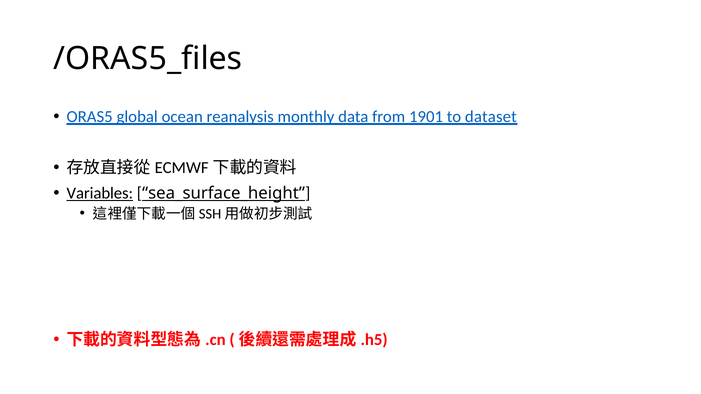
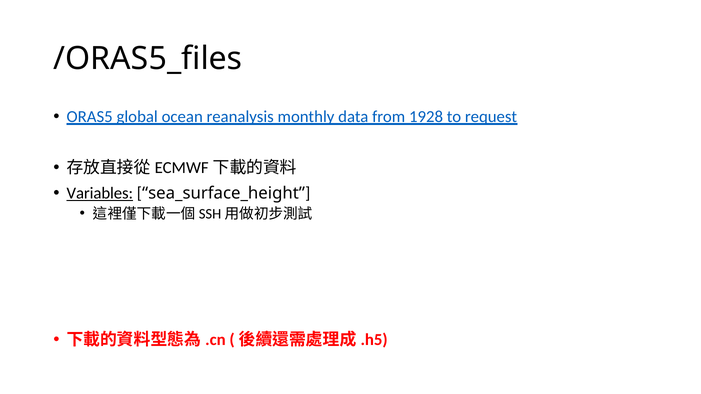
1901: 1901 -> 1928 (426, 117)
dataset: dataset -> request (491, 117)
sea_surface_height underline: present -> none (224, 193)
